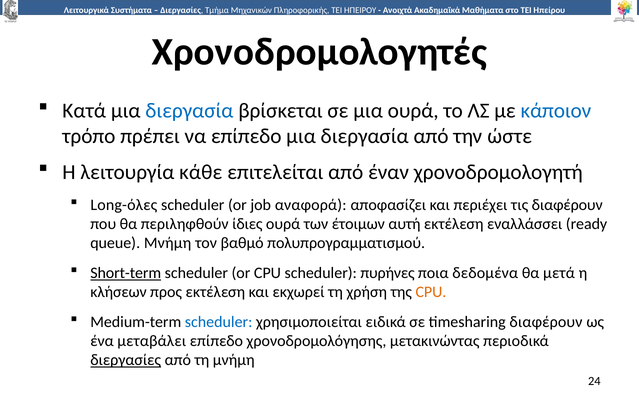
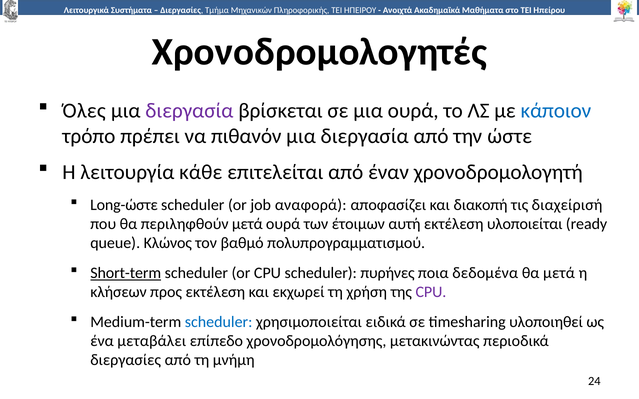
Κατά: Κατά -> Όλες (84, 111)
διεργασία colour: blue -> purple (189, 111)
να επίπεδο: επίπεδο -> πιθανόν (246, 136)
Long-όλες: Long-όλες -> Long-ώστε (124, 205)
περιέχει: περιέχει -> διακοπή (481, 205)
τις διαφέρουν: διαφέρουν -> διαχείρισή (567, 205)
περιληφθούν ίδιες: ίδιες -> μετά (247, 224)
εναλλάσσει: εναλλάσσει -> υλοποιείται (525, 224)
queue Μνήμη: Μνήμη -> Κλώνος (168, 243)
CPU colour: orange -> purple (431, 292)
timesharing διαφέρουν: διαφέρουν -> υλοποιηθεί (546, 322)
διεργασίες underline: present -> none (126, 361)
